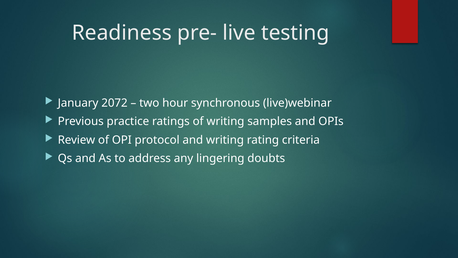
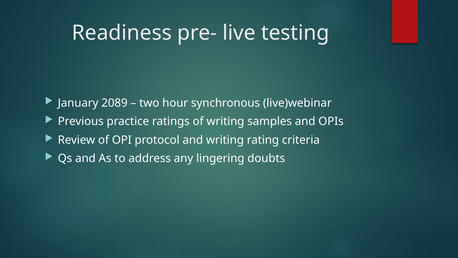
2072: 2072 -> 2089 (114, 103)
